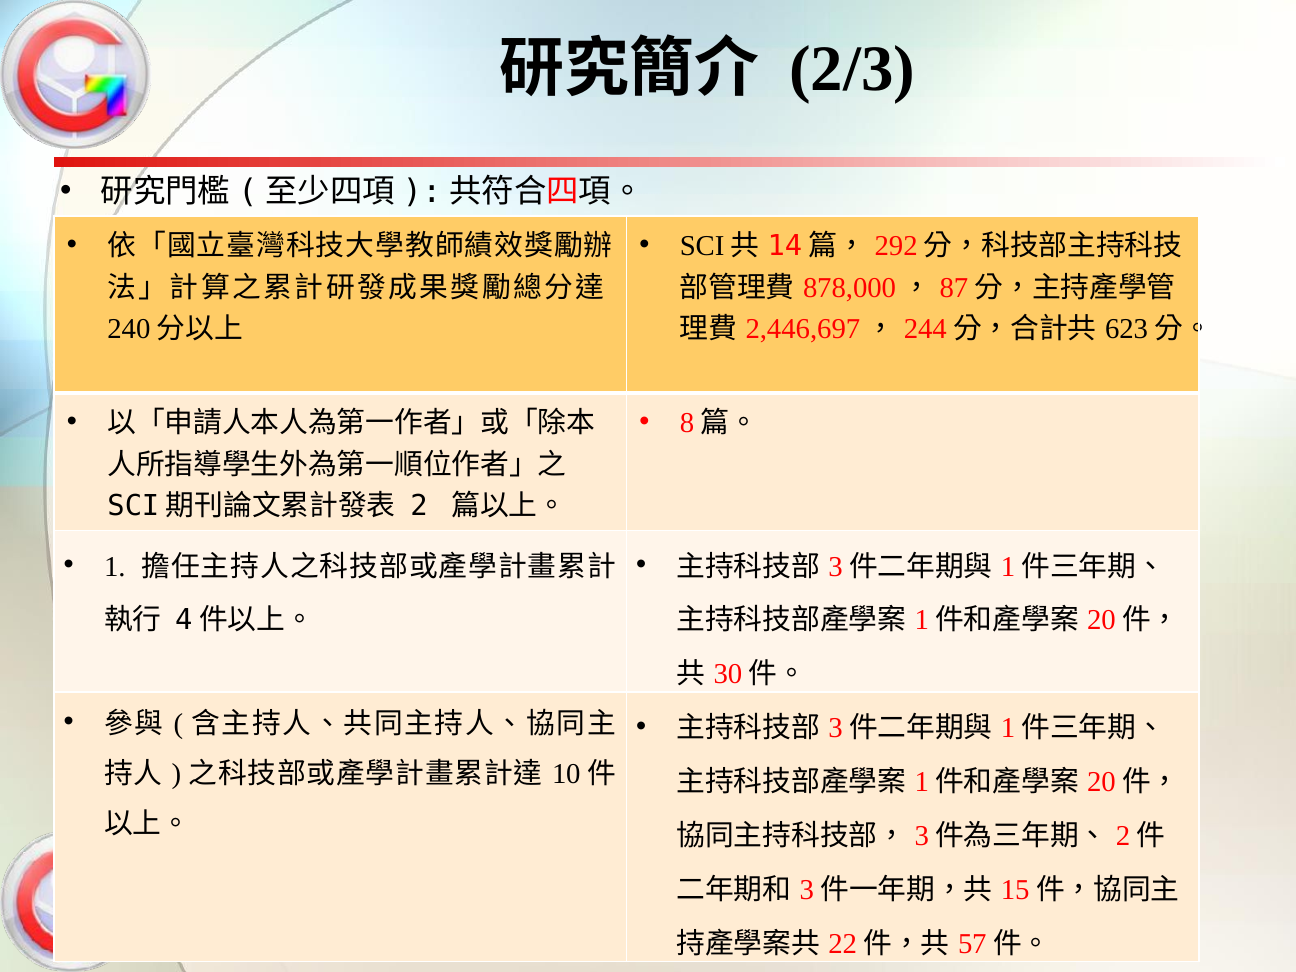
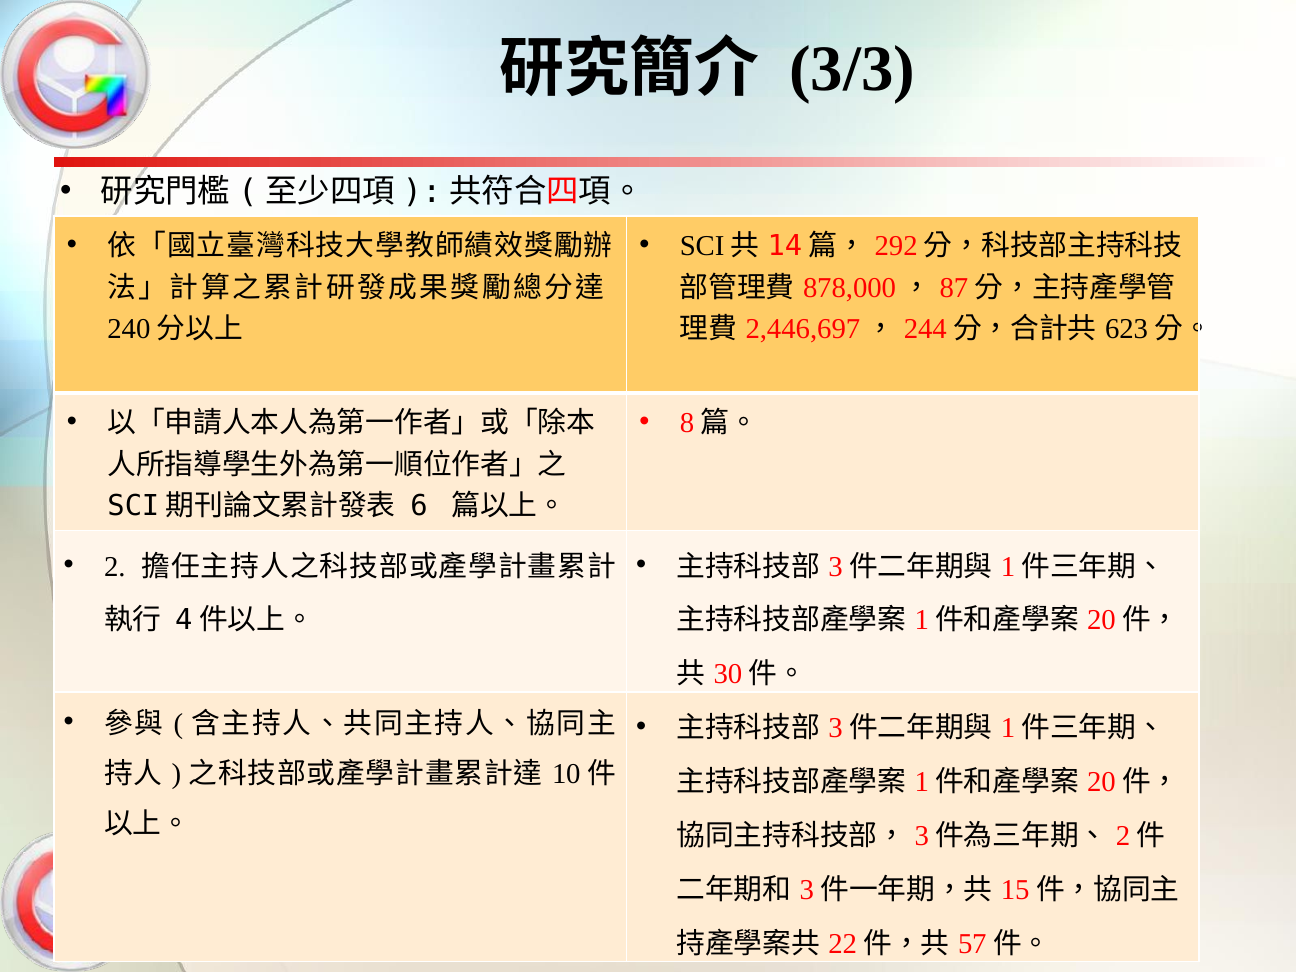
2/3: 2/3 -> 3/3 (852, 69)
2: 2 -> 6 (419, 506)
1: 1 -> 2 (115, 567)
